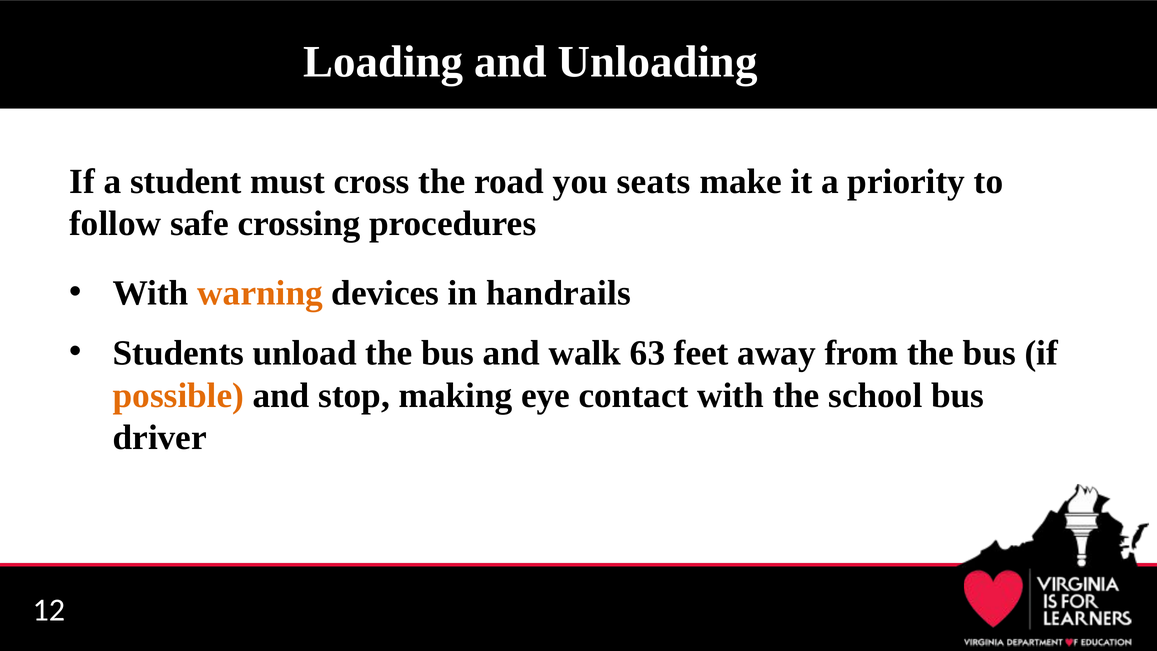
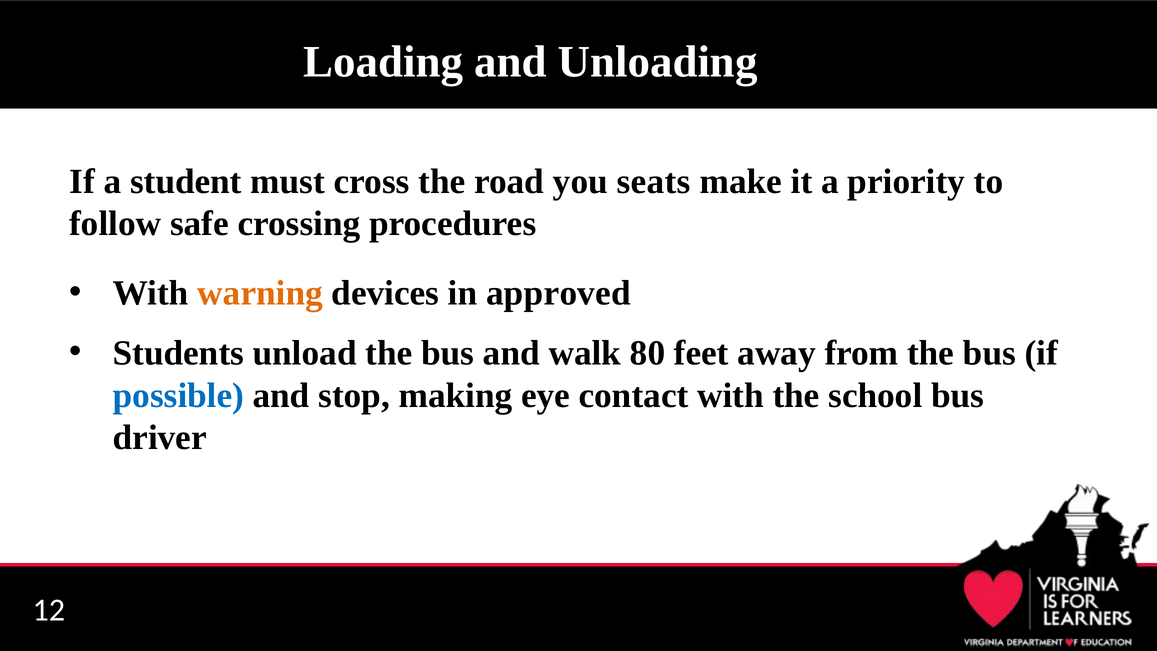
handrails: handrails -> approved (558, 293)
63: 63 -> 80 (648, 353)
possible colour: orange -> blue (178, 395)
